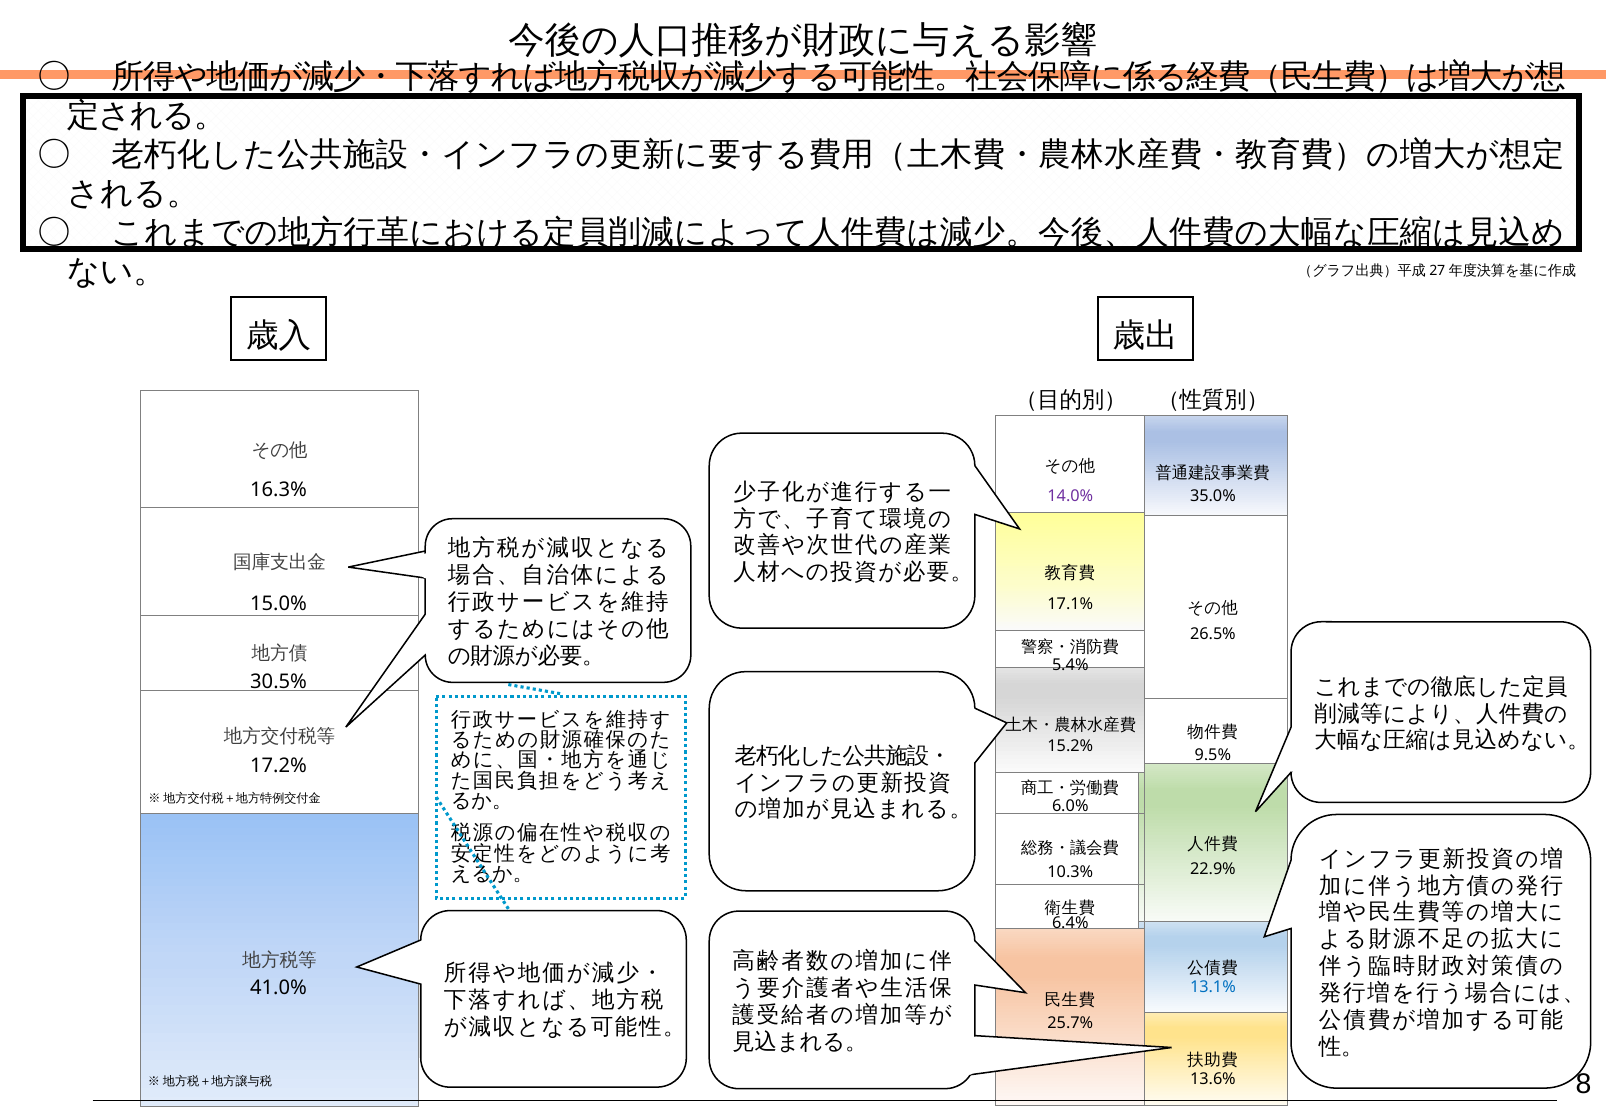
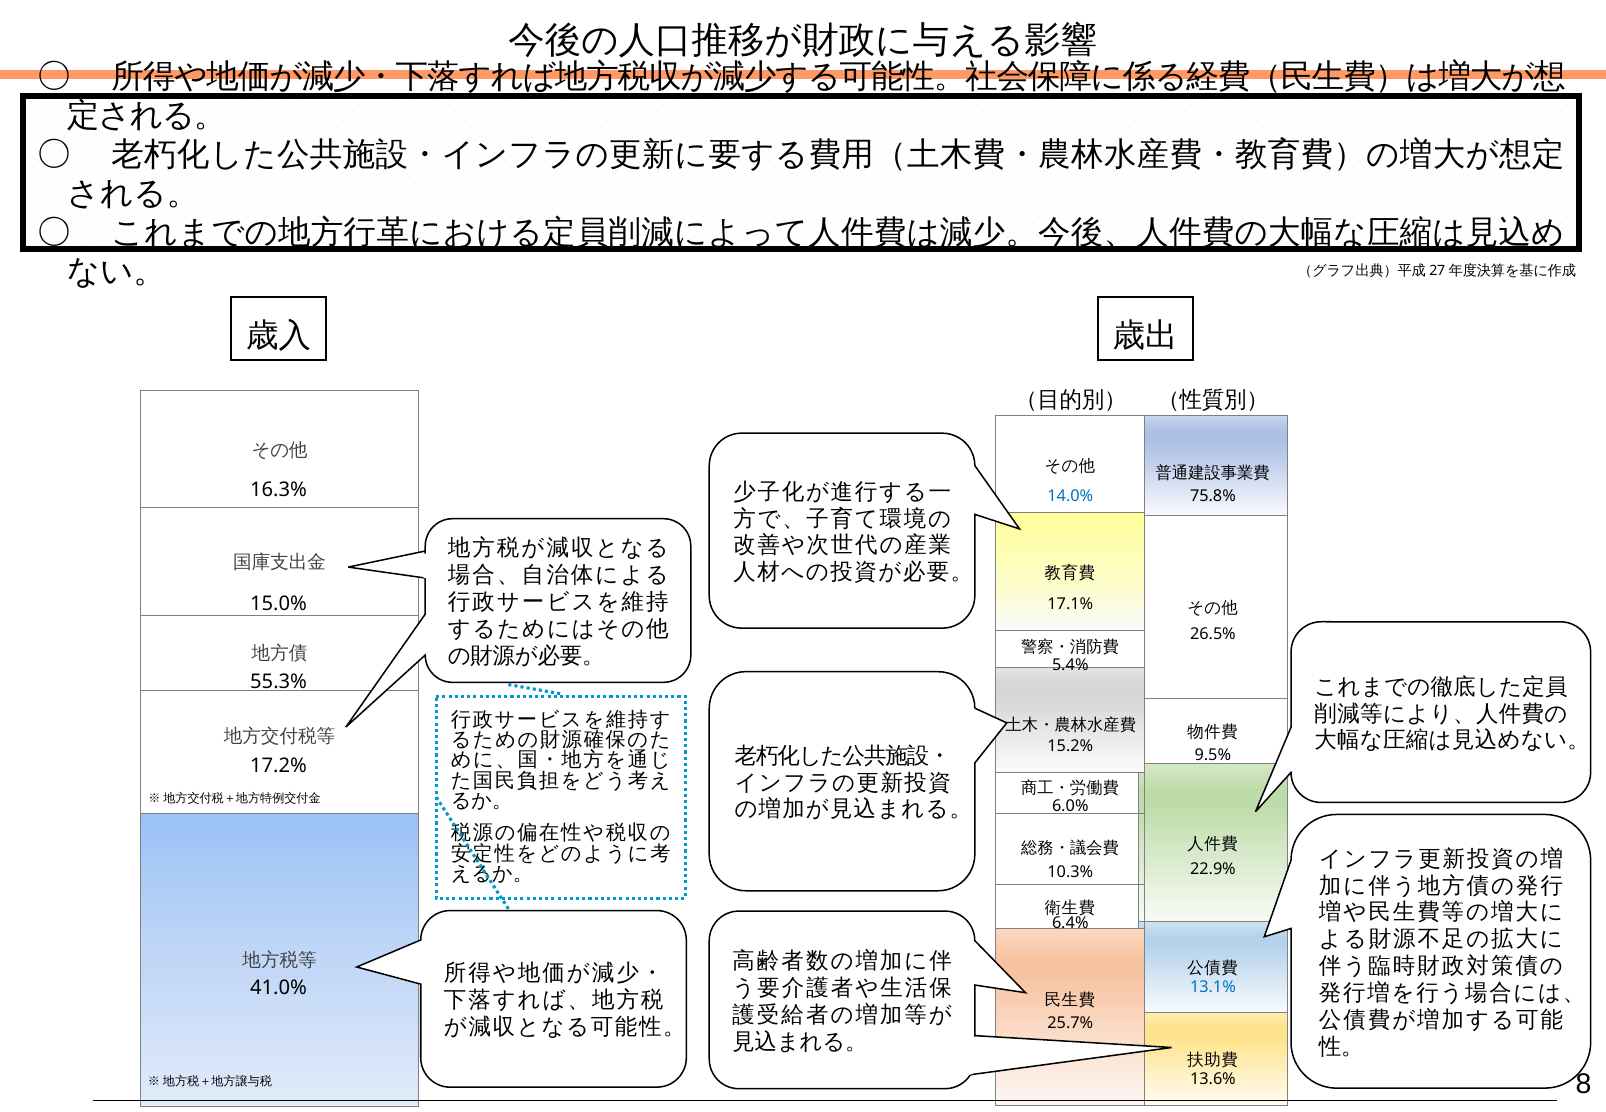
14.0% colour: purple -> blue (1070, 496)
35.0%: 35.0% -> 75.8% (1213, 496)
30.5%: 30.5% -> 55.3% (279, 682)
